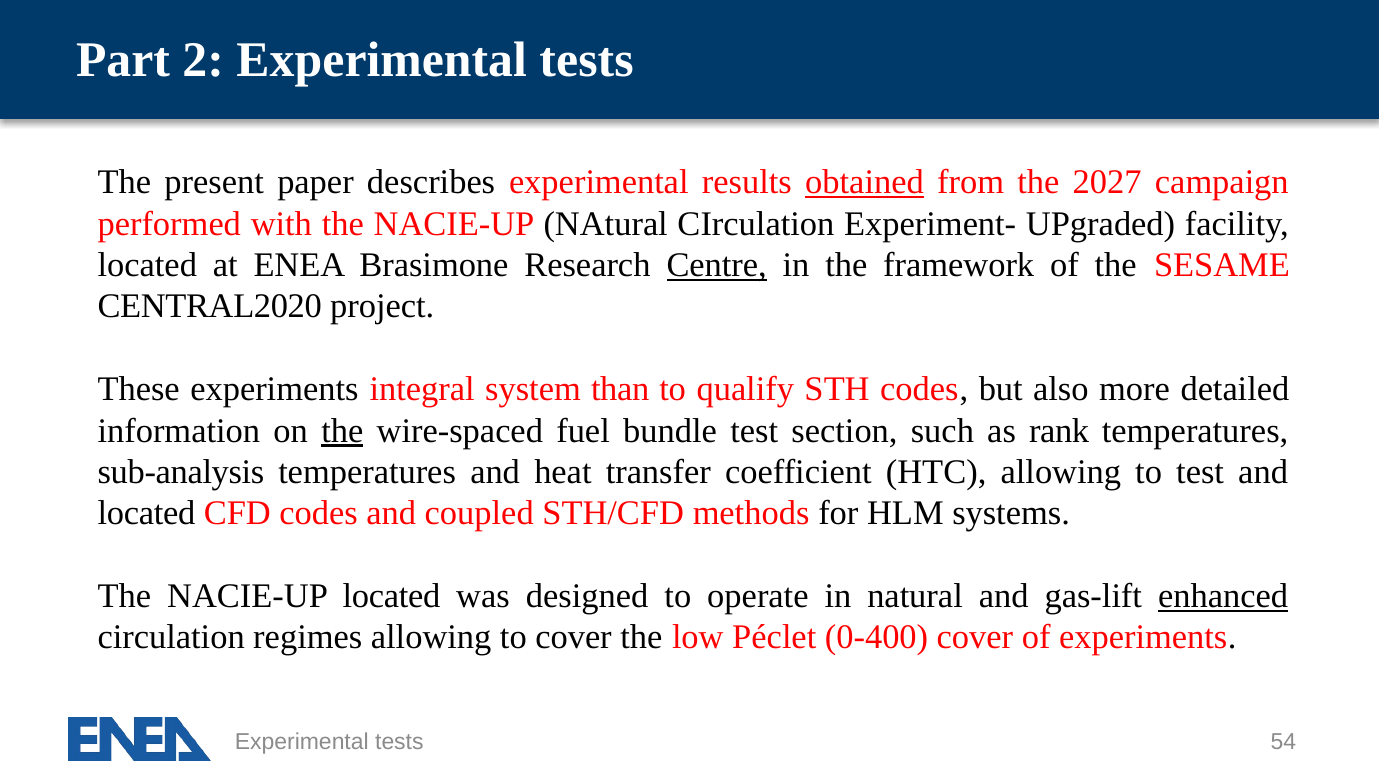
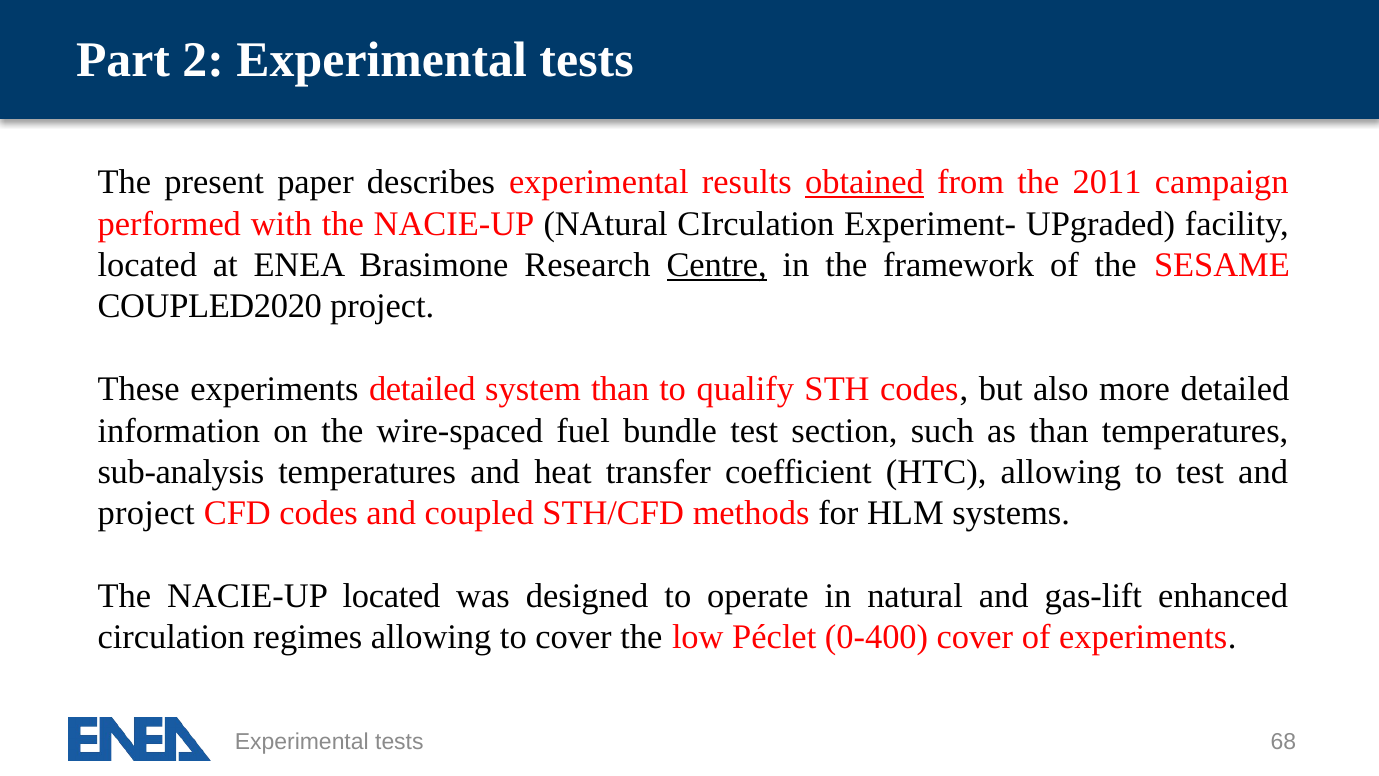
2027: 2027 -> 2011 (1107, 182)
CENTRAL2020: CENTRAL2020 -> COUPLED2020 (210, 306)
experiments integral: integral -> detailed (422, 389)
the underline: present -> none (342, 431)
as rank: rank -> than (1059, 431)
located: located -> project (146, 513)
enhanced underline: present -> none (1223, 596)
54: 54 -> 68 (1283, 741)
